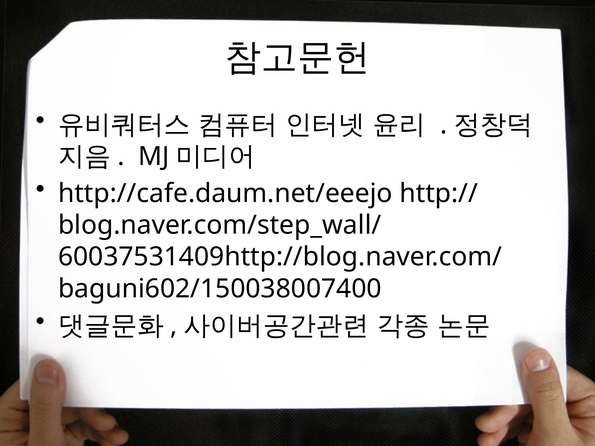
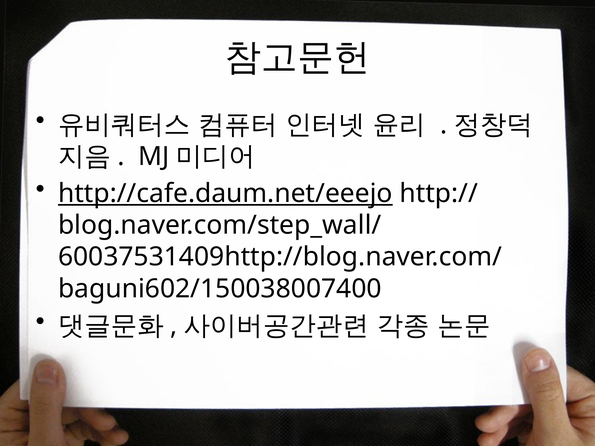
http://cafe.daum.net/eeejo underline: none -> present (225, 194)
